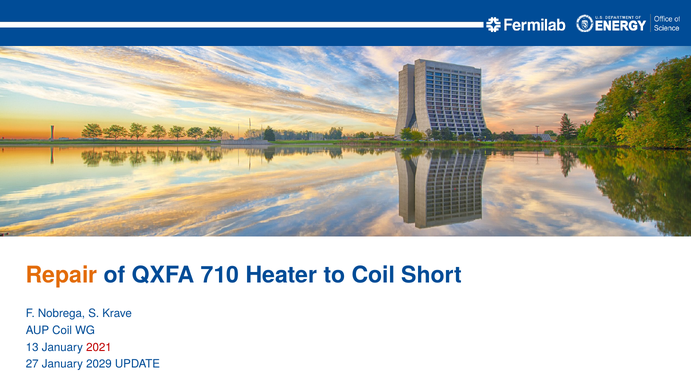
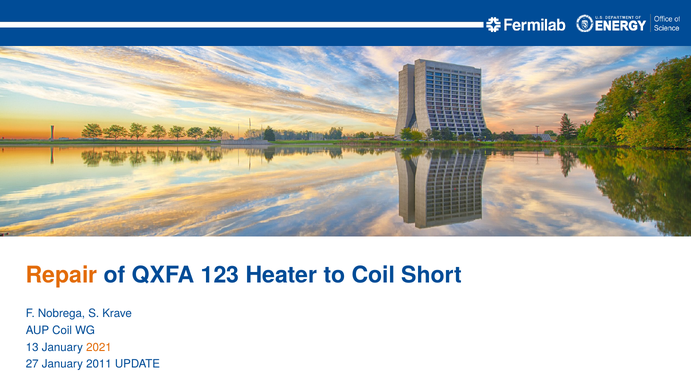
710: 710 -> 123 (220, 275)
2021 colour: red -> orange (99, 347)
2029: 2029 -> 2011 (99, 364)
